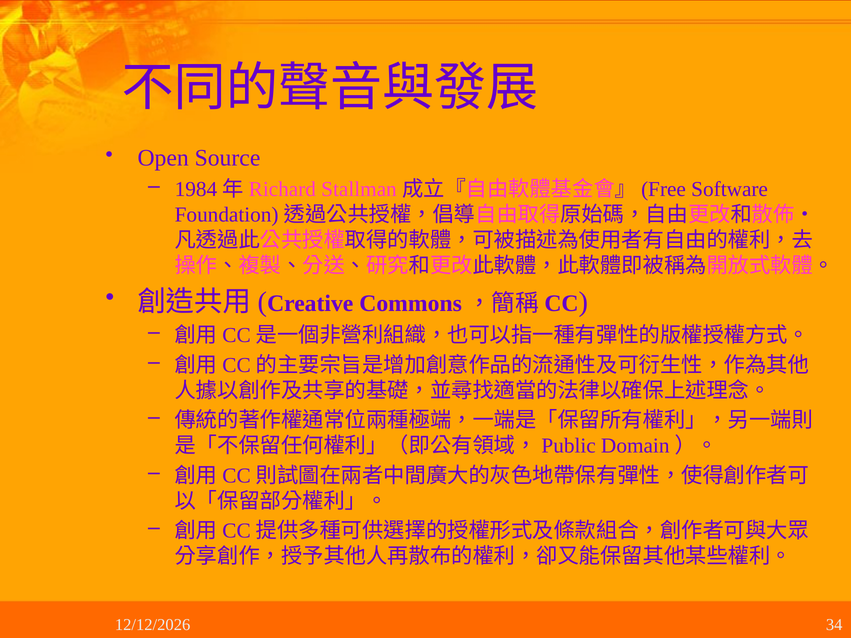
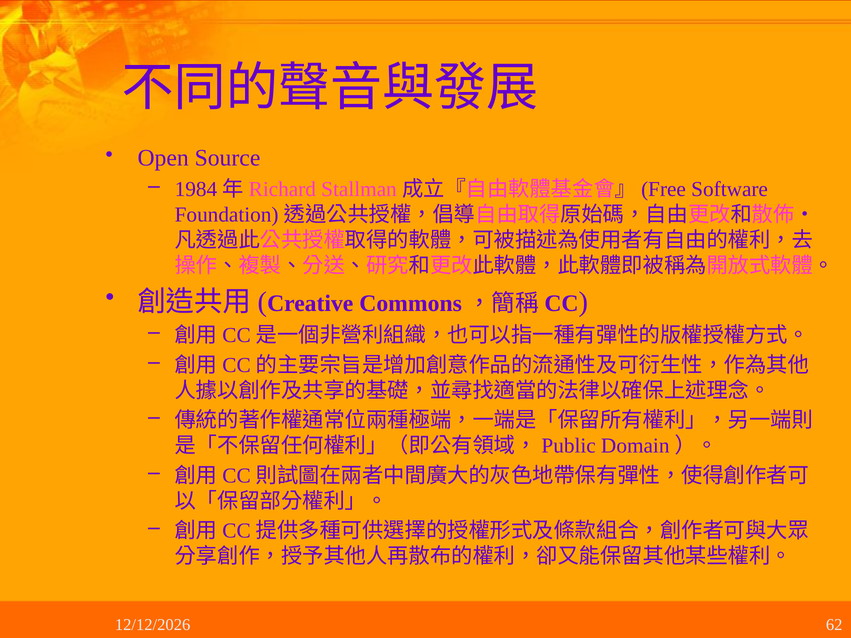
34: 34 -> 62 (834, 625)
